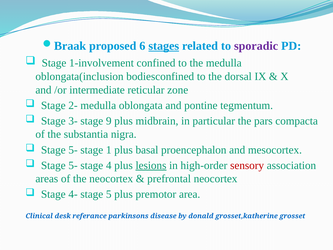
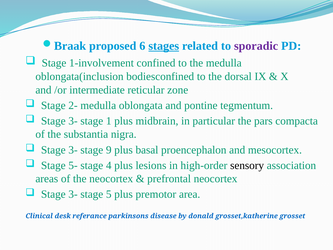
9: 9 -> 1 (109, 121)
5-: 5- -> 3- (73, 150)
1: 1 -> 9 (109, 150)
lesions underline: present -> none (151, 165)
sensory colour: red -> black (247, 165)
4-: 4- -> 3- (73, 194)
